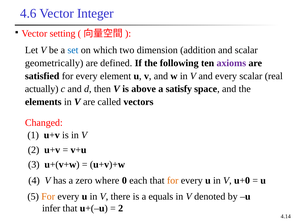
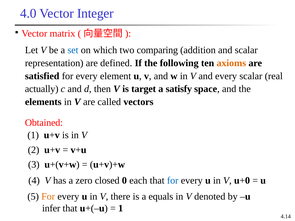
4.6: 4.6 -> 4.0 (28, 13)
setting: setting -> matrix (62, 33)
dimension: dimension -> comparing (157, 50)
geometrically: geometrically -> representation (54, 63)
axioms colour: purple -> orange (231, 63)
above: above -> target (144, 89)
Changed: Changed -> Obtained (44, 123)
where: where -> closed (107, 181)
for colour: orange -> blue (173, 181)
2: 2 -> 1 (121, 208)
